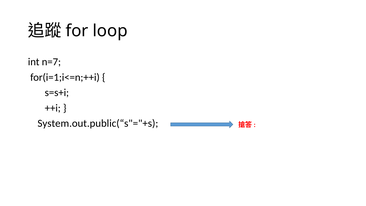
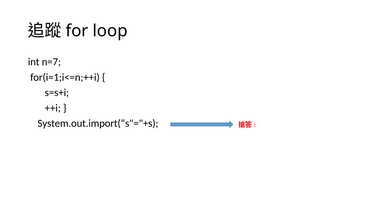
System.out.public(“s"="+s: System.out.public(“s"="+s -> System.out.import(“s"="+s (98, 123)
